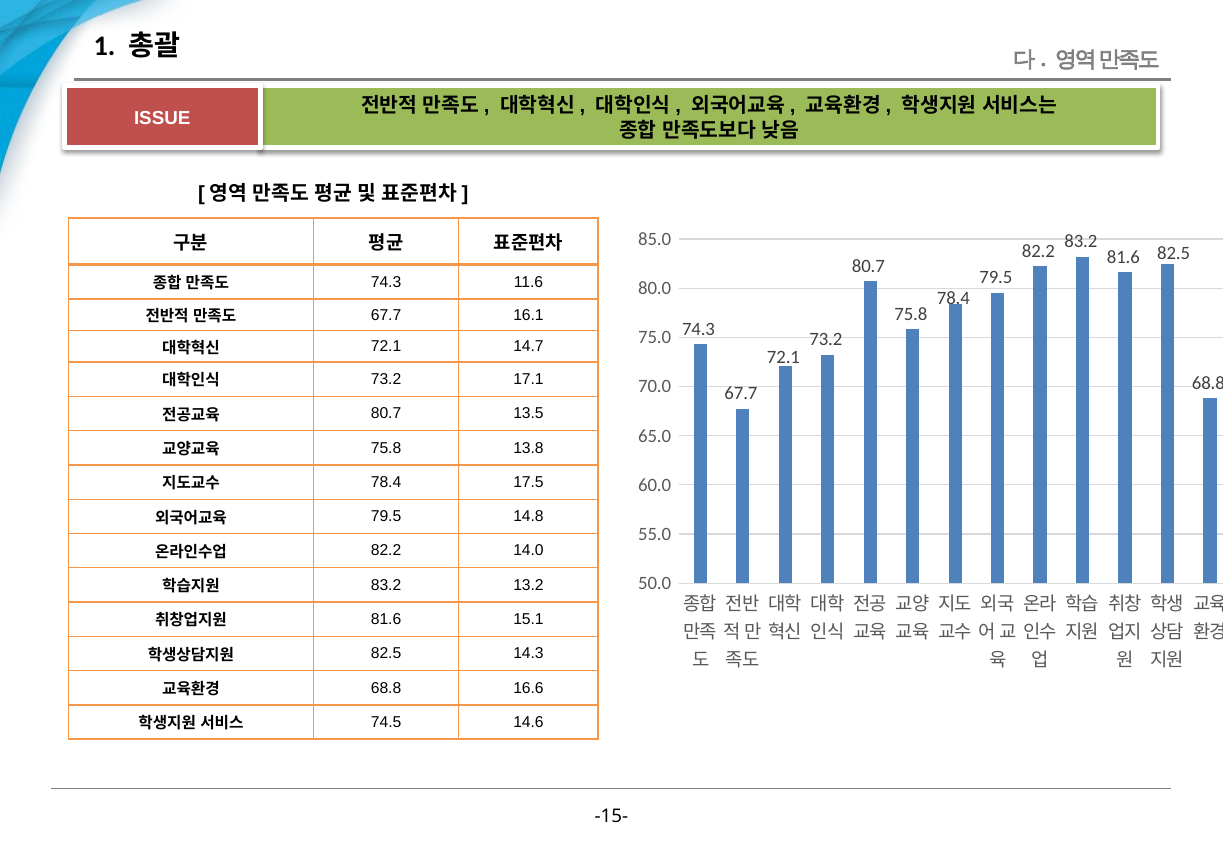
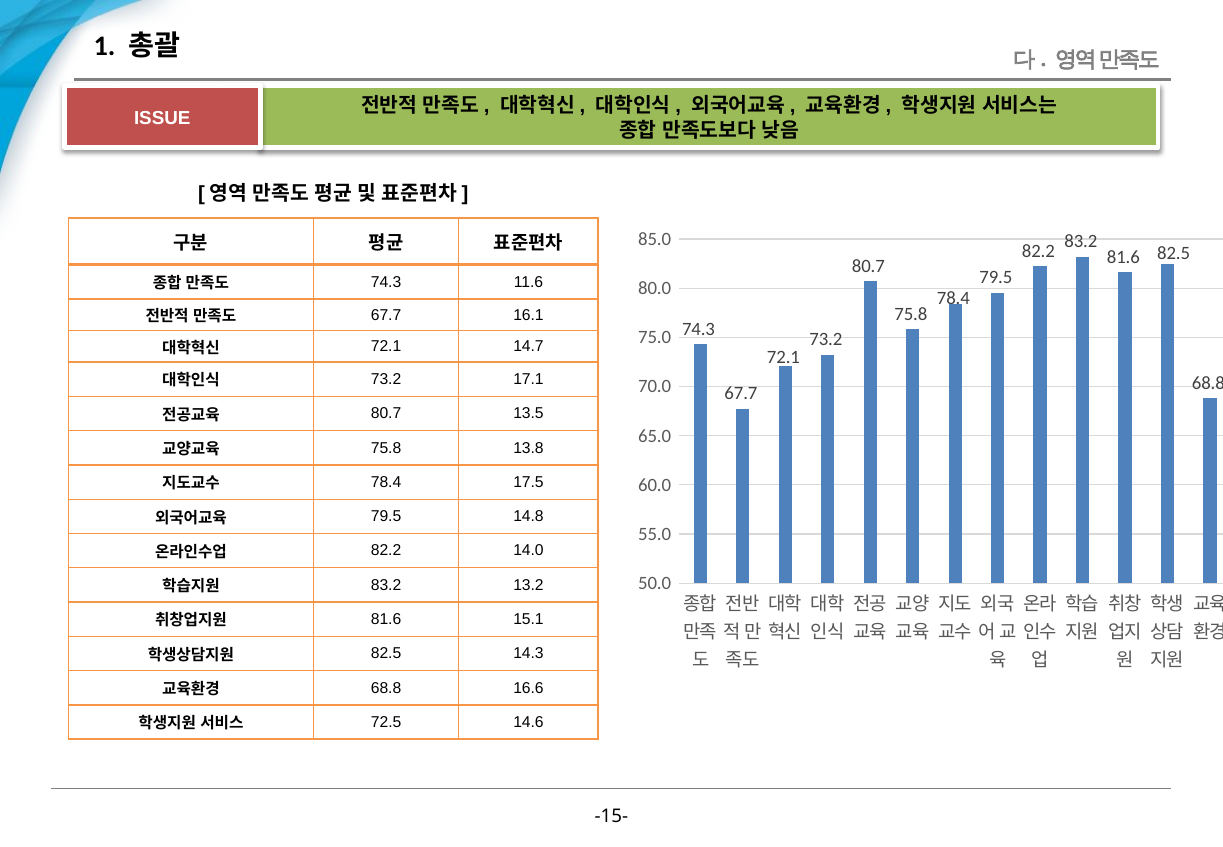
74.5: 74.5 -> 72.5 (386, 722)
